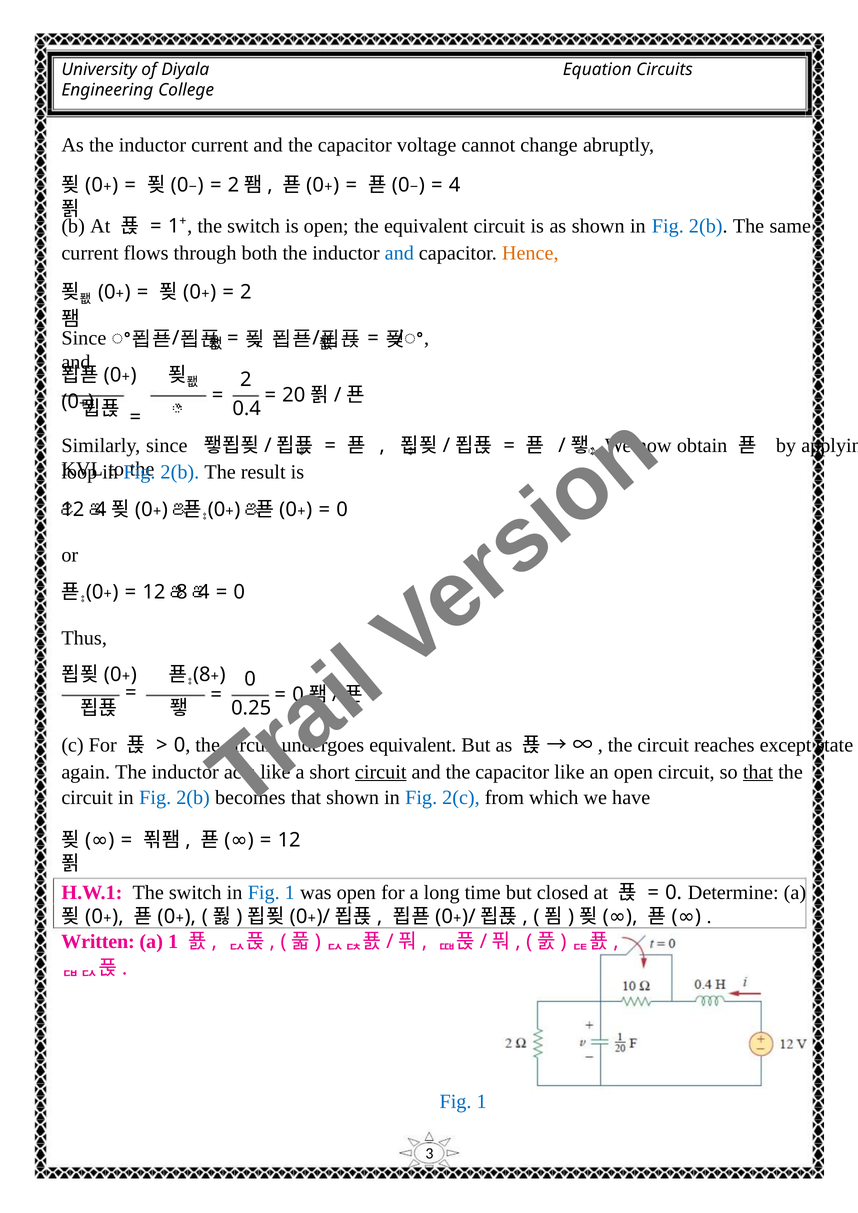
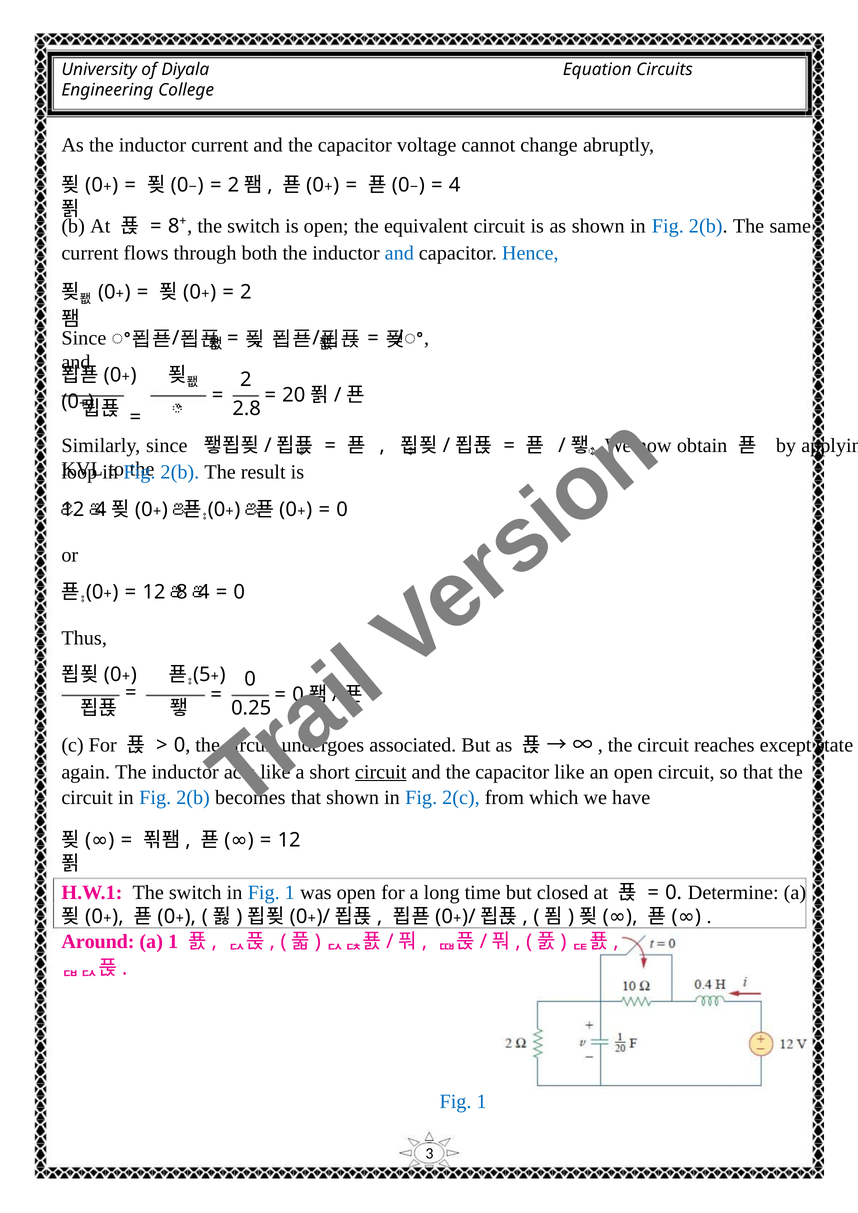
1: 1 -> 8 (174, 226)
Hence colour: orange -> blue (530, 253)
0.4: 0.4 -> 2.8 (247, 409)
8: 8 -> 5 (202, 674)
equivalent: equivalent -> associated (413, 745)
that underline: present -> none (758, 772)
Written: Written -> Around (98, 941)
